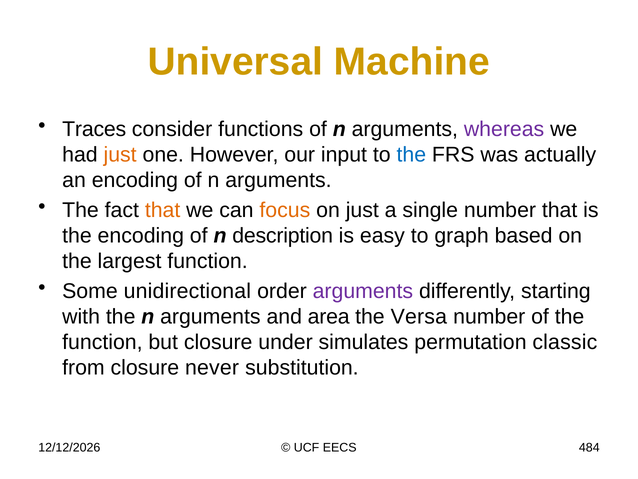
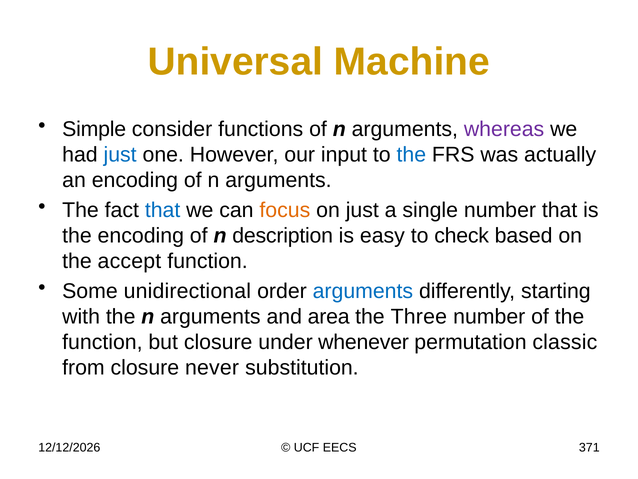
Traces: Traces -> Simple (94, 129)
just colour: orange -> blue (120, 155)
that colour: orange -> blue (163, 210)
graph: graph -> check (462, 235)
largest: largest -> accept (129, 261)
arguments colour: purple -> blue (363, 291)
Versa: Versa -> Three (419, 316)
simulates: simulates -> whenever (364, 342)
484: 484 -> 371 (589, 447)
